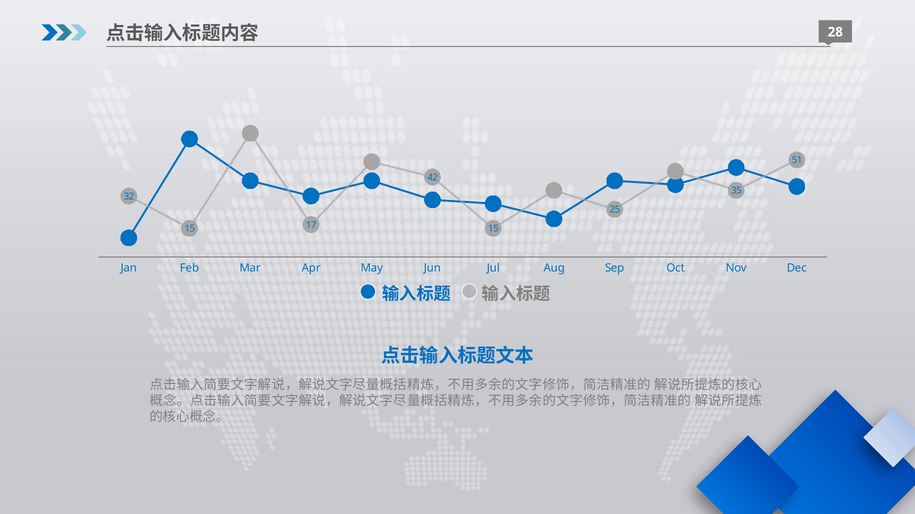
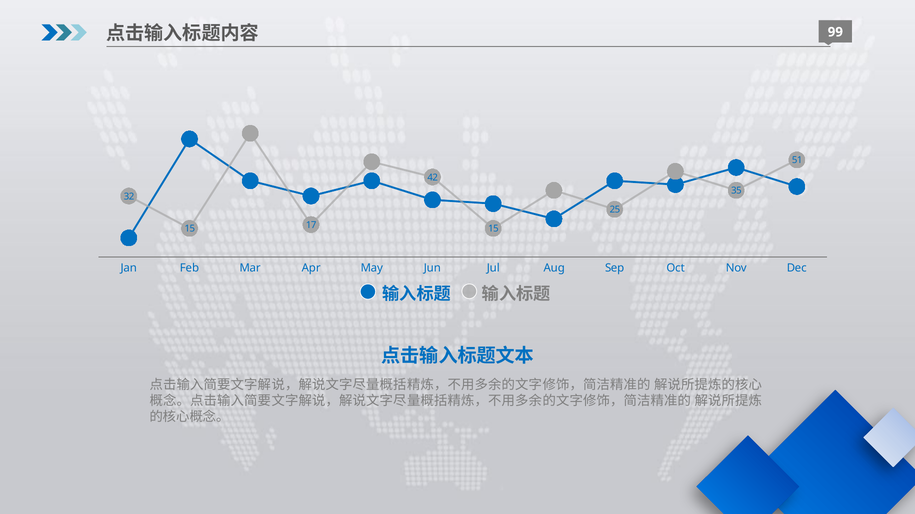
28: 28 -> 99 (835, 32)
